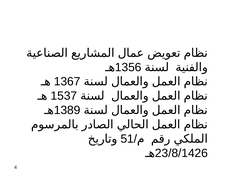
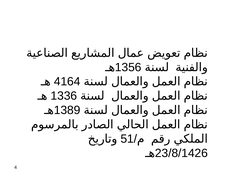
1367: 1367 -> 4164 (67, 81)
1537: 1537 -> 1336 (64, 96)
